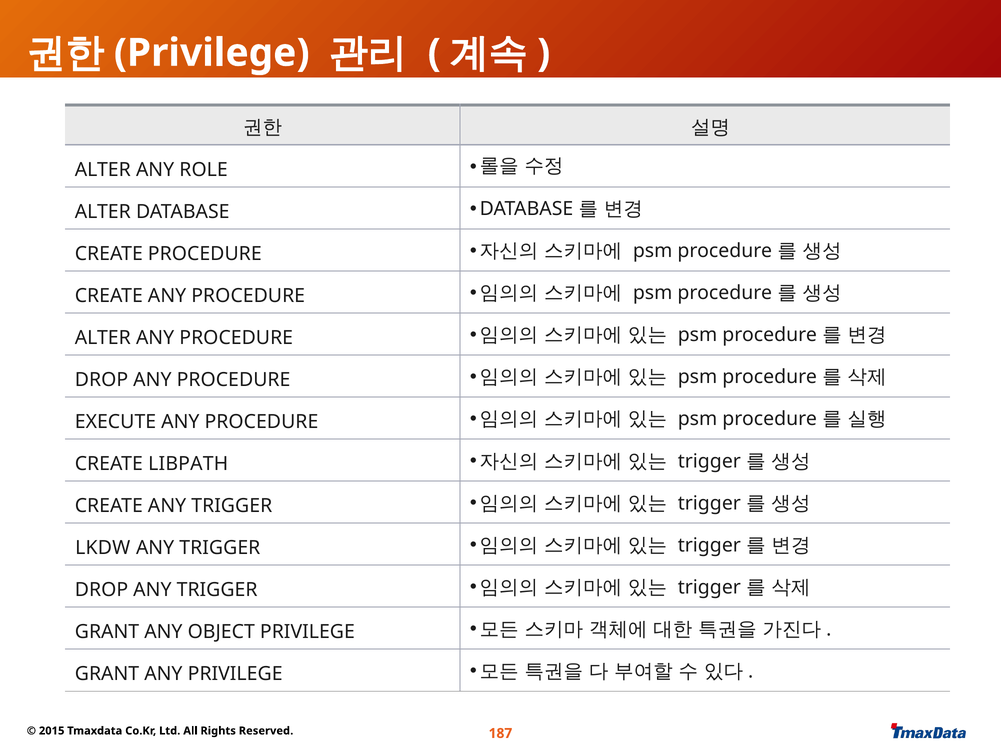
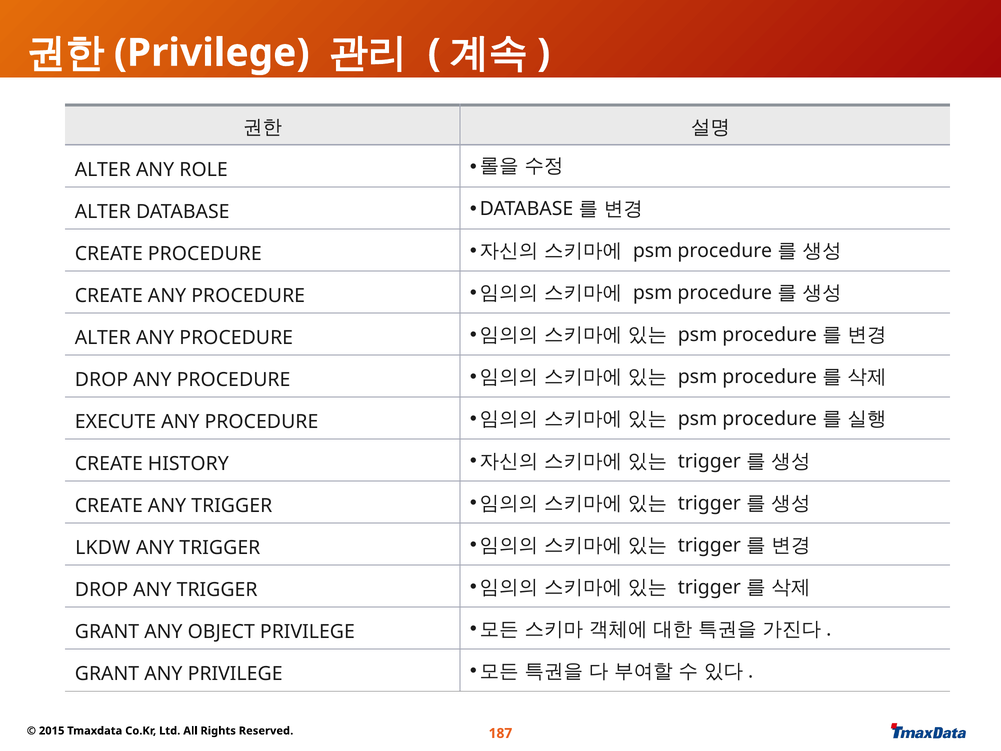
LIBPATH: LIBPATH -> HISTORY (188, 464)
